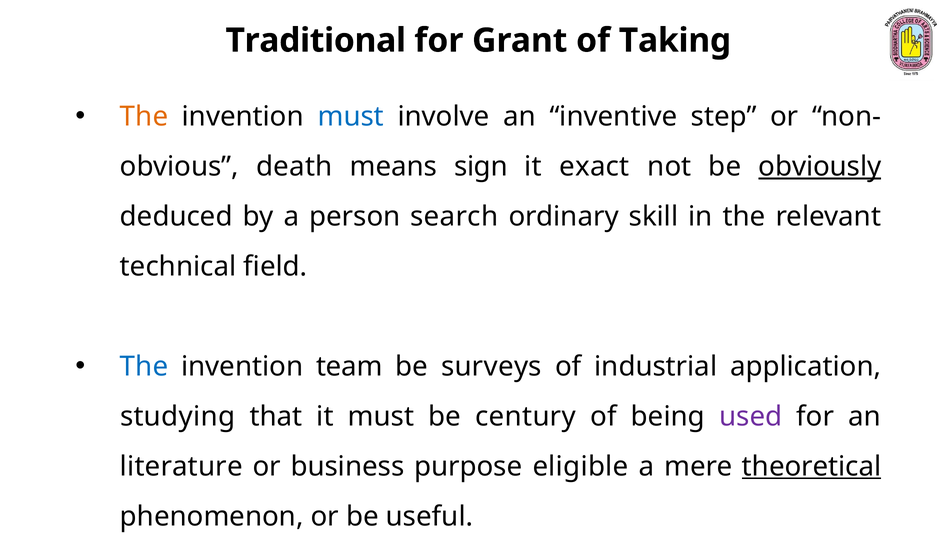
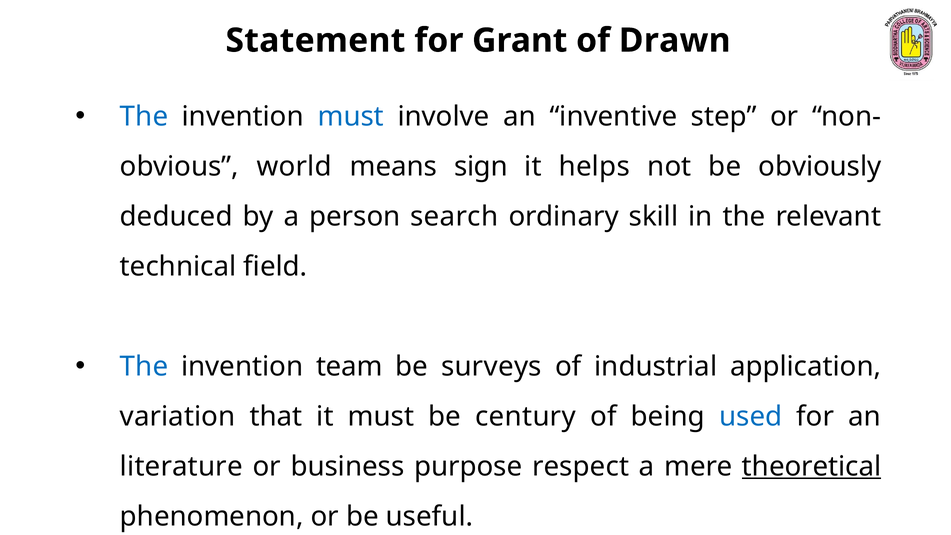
Traditional: Traditional -> Statement (315, 41)
Taking: Taking -> Drawn (675, 41)
The colour: orange -> blue (144, 117)
death: death -> world (294, 167)
exact: exact -> helps (594, 167)
obviously underline: present -> none (820, 167)
studying: studying -> variation (178, 416)
used colour: purple -> blue (751, 416)
eligible: eligible -> respect (581, 466)
